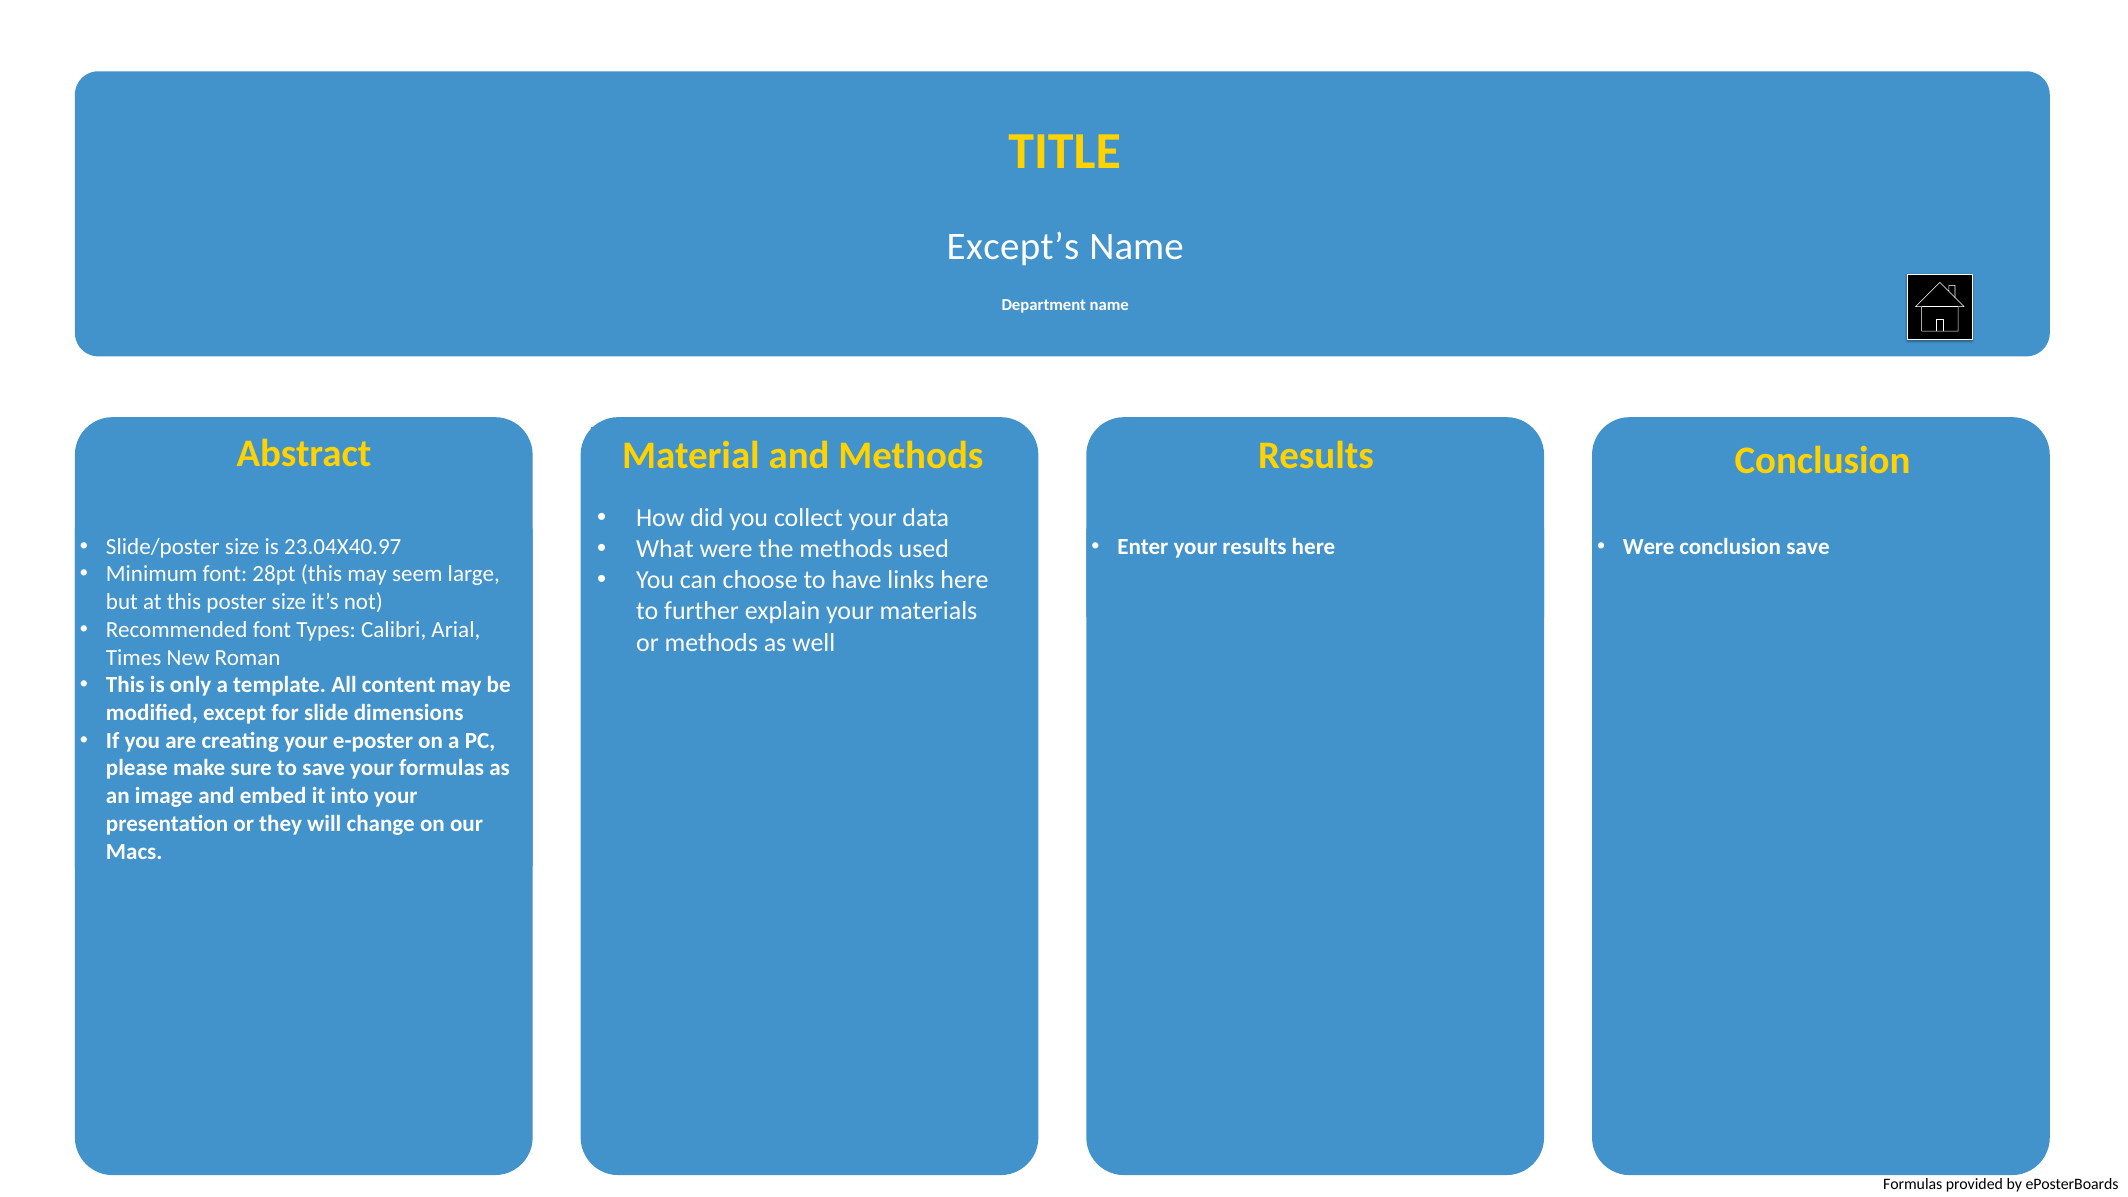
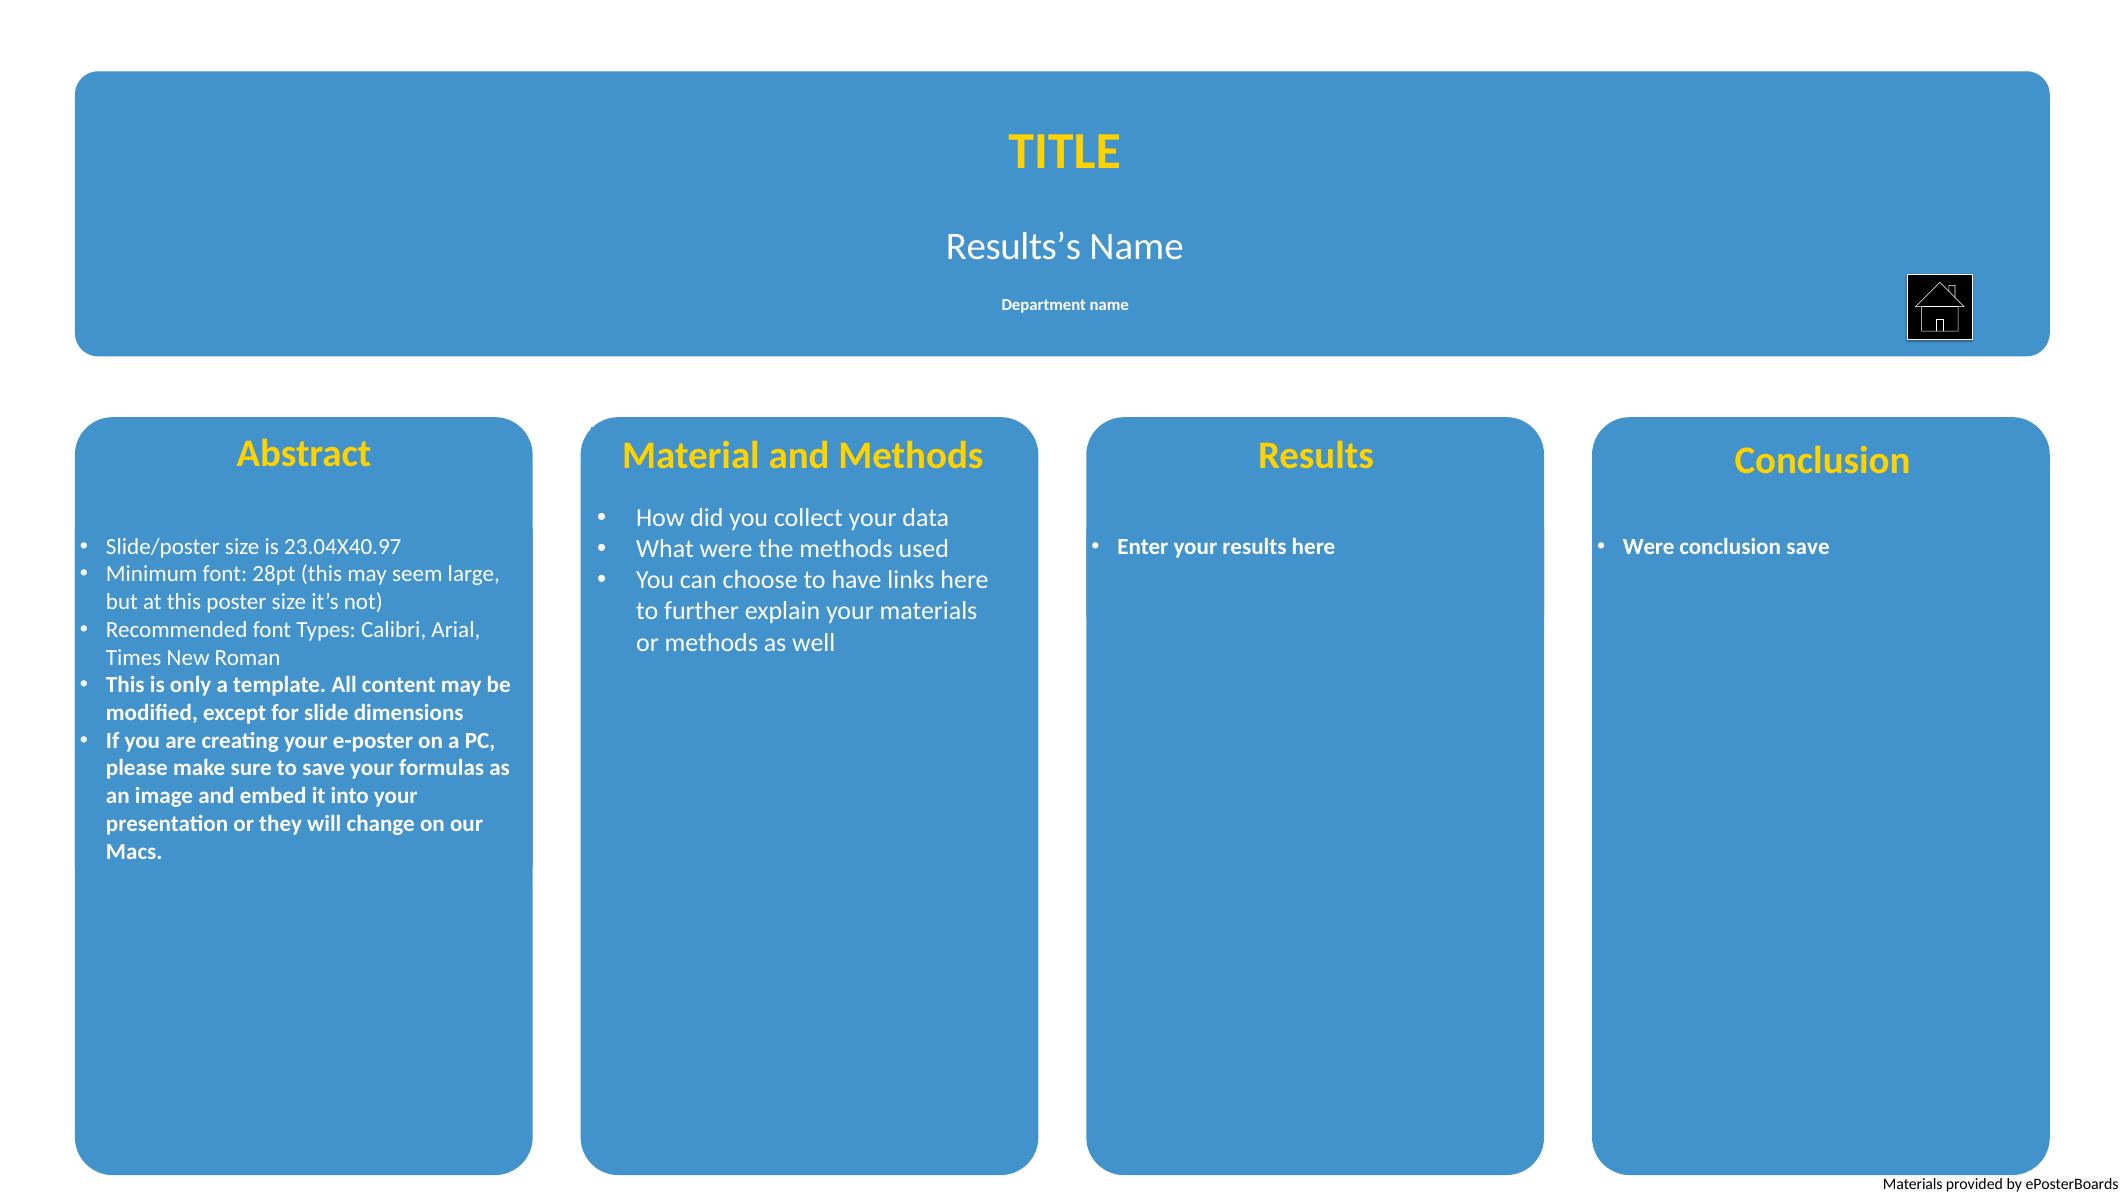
Except’s: Except’s -> Results’s (1013, 246)
Formulas: Formulas -> Materials (1913, 1184)
